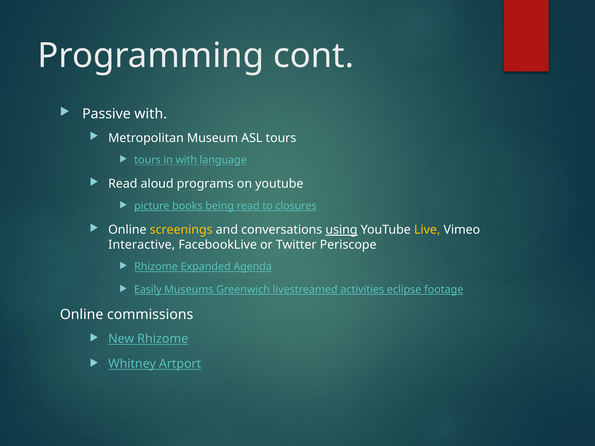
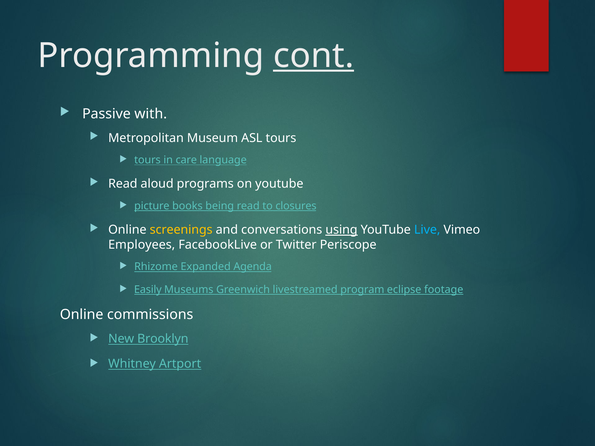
cont underline: none -> present (314, 56)
in with: with -> care (186, 160)
Live colour: yellow -> light blue (427, 230)
Interactive: Interactive -> Employees (142, 245)
activities: activities -> program (362, 290)
New Rhizome: Rhizome -> Brooklyn (163, 339)
